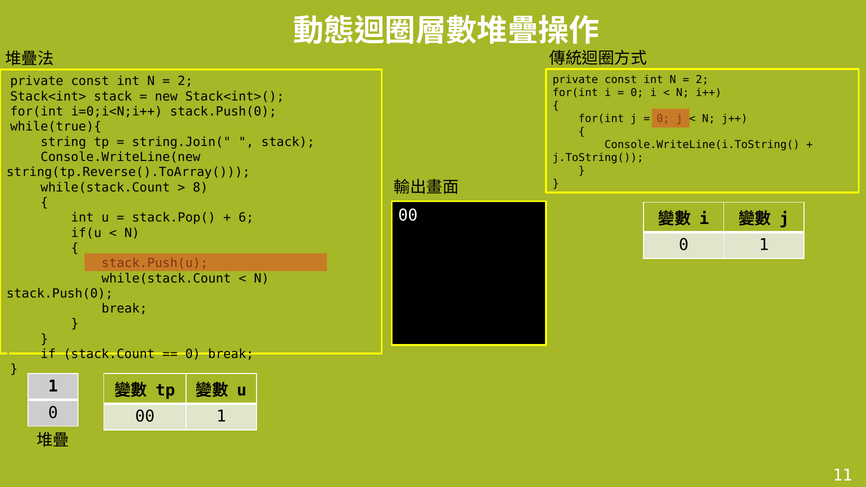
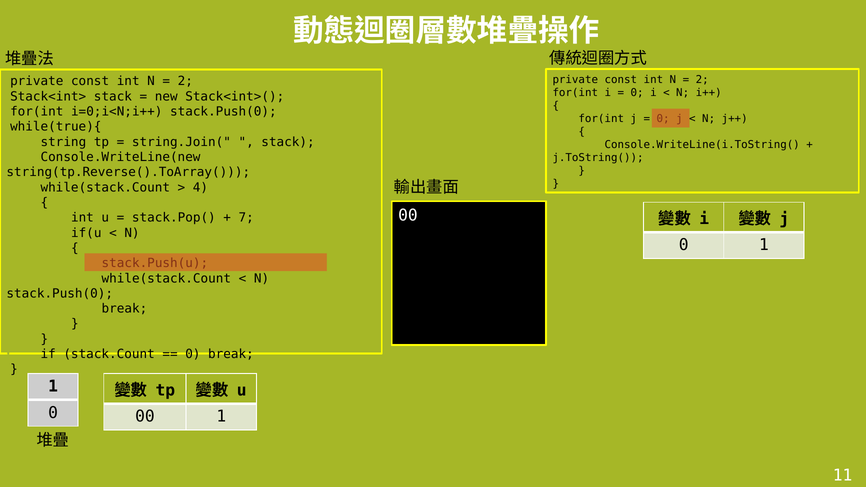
8: 8 -> 4 (200, 187)
6: 6 -> 7 (246, 218)
